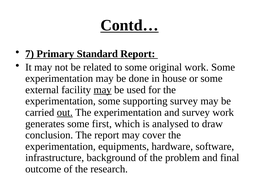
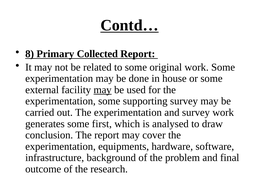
7: 7 -> 8 (30, 54)
Standard: Standard -> Collected (97, 54)
out underline: present -> none (65, 112)
